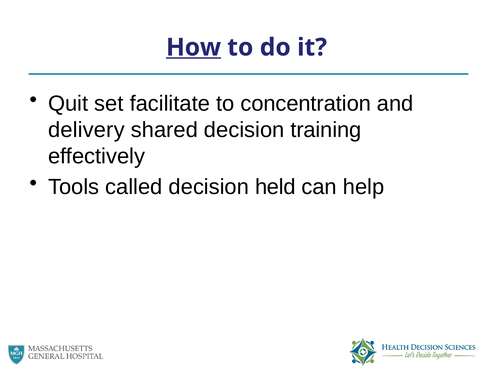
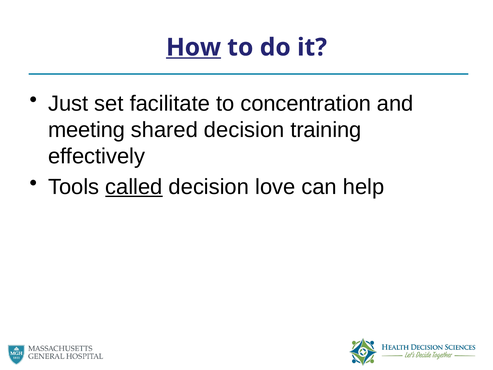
Quit: Quit -> Just (68, 103)
delivery: delivery -> meeting (87, 130)
called underline: none -> present (134, 187)
held: held -> love (275, 187)
